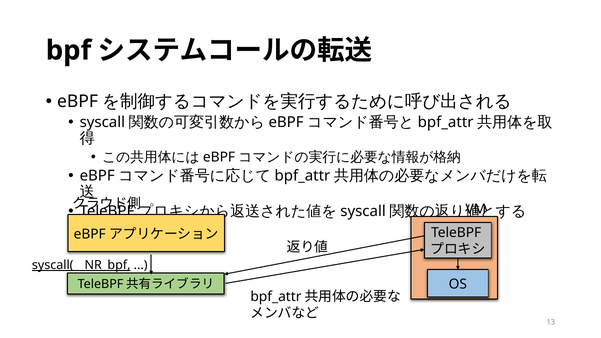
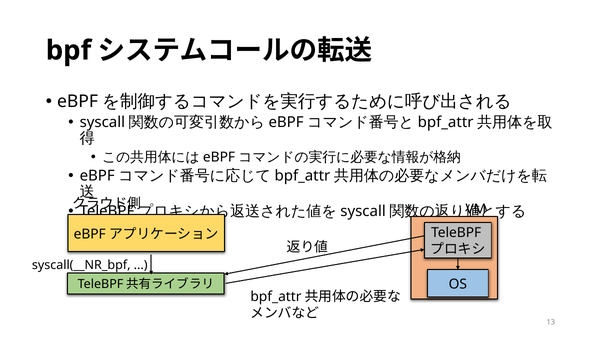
syscall(__NR_bpf underline: present -> none (81, 265)
